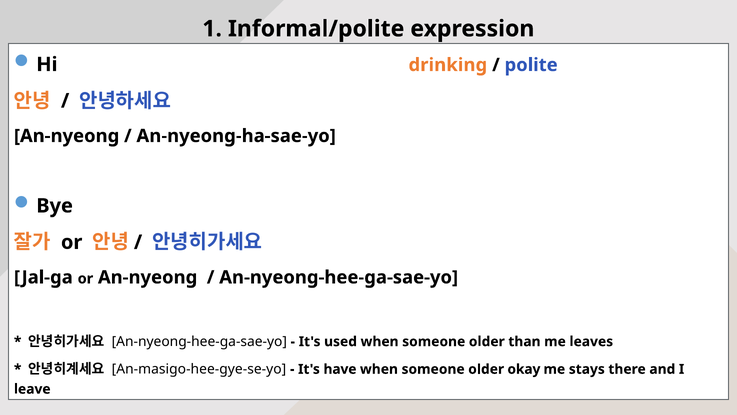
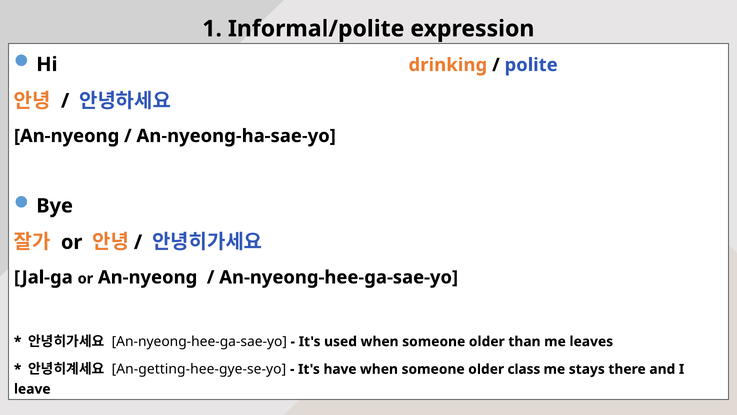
An-masigo-hee-gye-se-yo: An-masigo-hee-gye-se-yo -> An-getting-hee-gye-se-yo (199, 369)
okay: okay -> class (524, 369)
